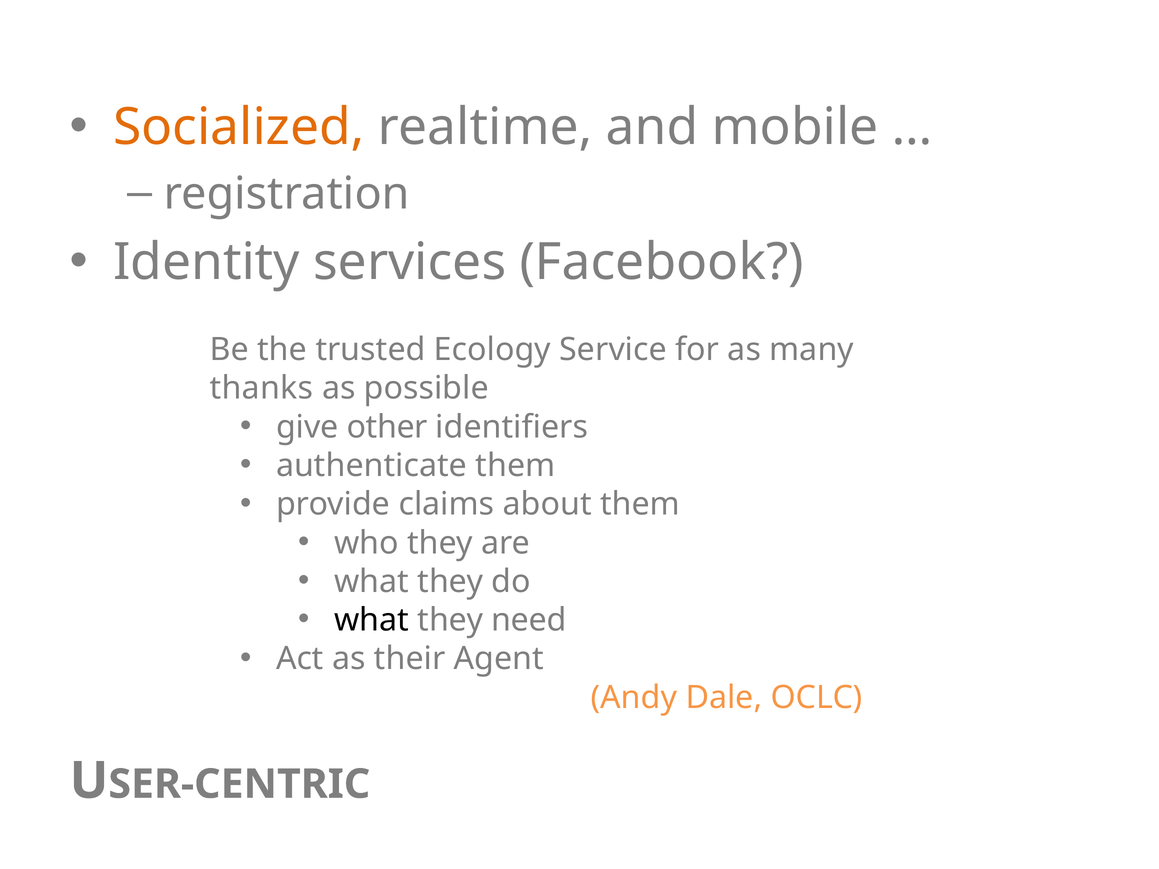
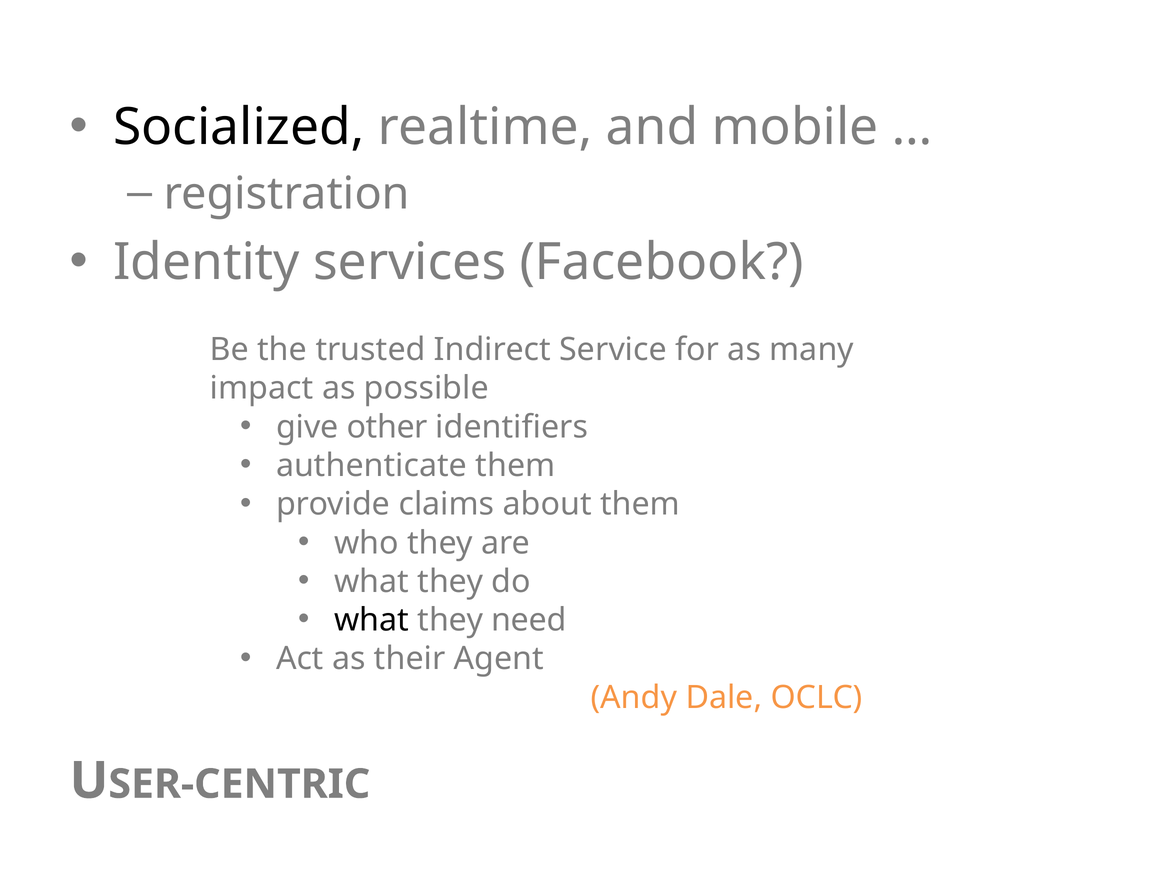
Socialized colour: orange -> black (239, 127)
Ecology: Ecology -> Indirect (492, 350)
thanks: thanks -> impact (262, 388)
